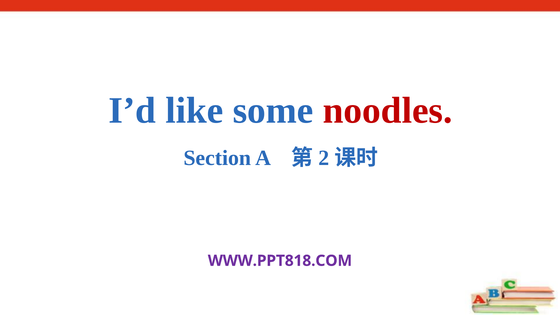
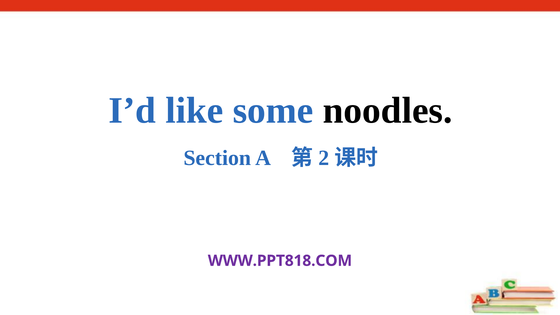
noodles colour: red -> black (388, 111)
